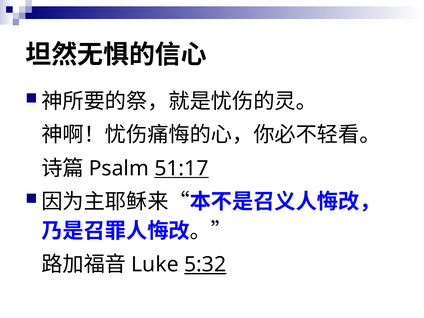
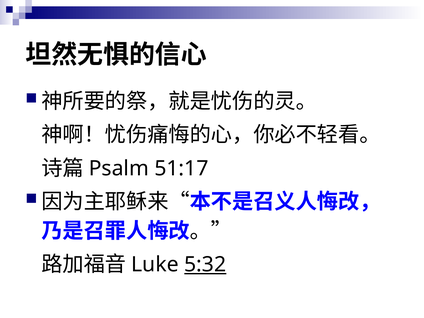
51:17 underline: present -> none (182, 168)
